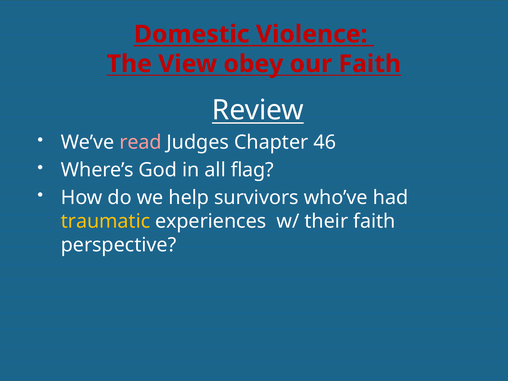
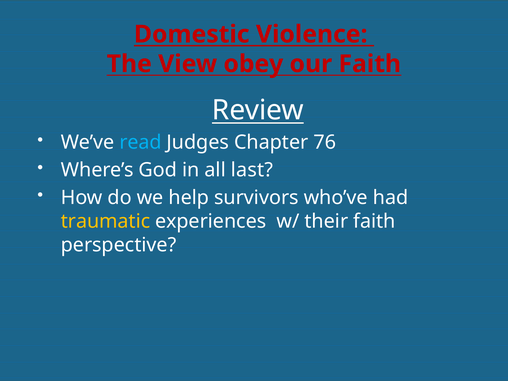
read colour: pink -> light blue (141, 142)
46: 46 -> 76 (325, 142)
flag: flag -> last (252, 170)
